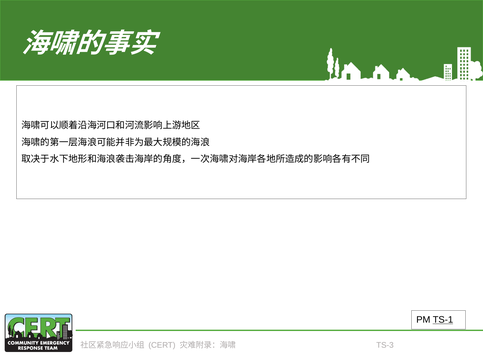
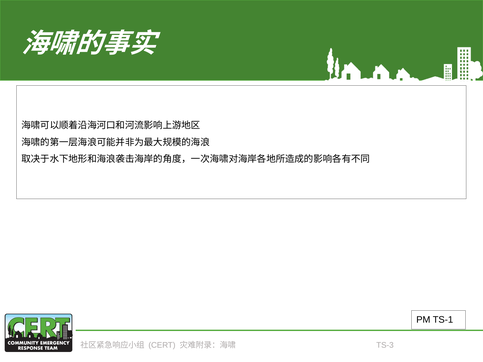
TS-1 underline: present -> none (443, 320)
